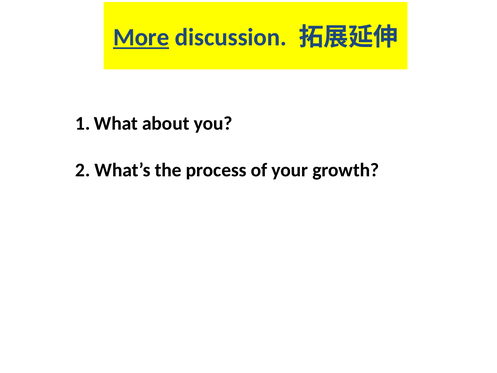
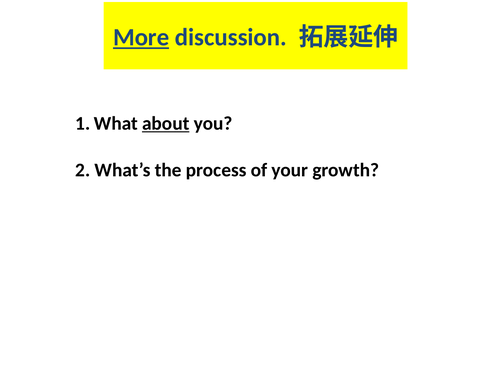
about underline: none -> present (166, 123)
